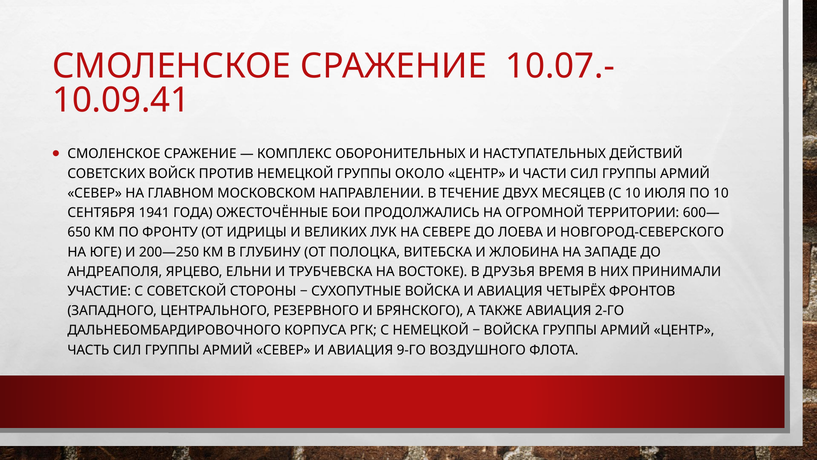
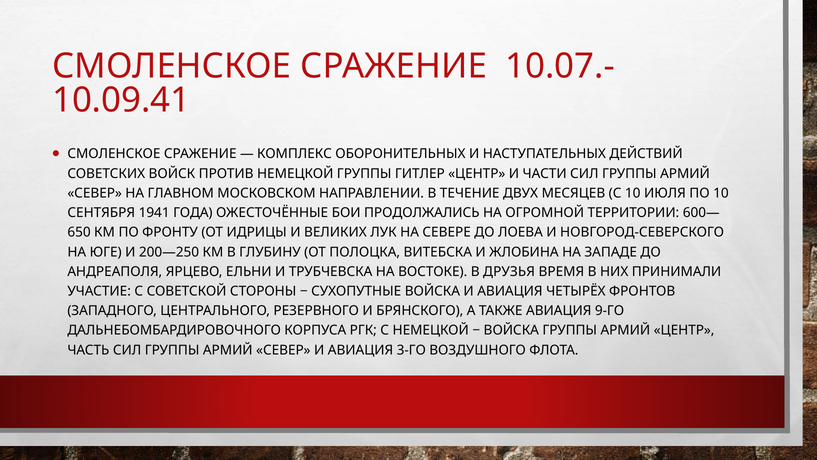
ОКОЛО: ОКОЛО -> ГИТЛЕР (420, 173)
2-ГО: 2-ГО -> 9-ГО (610, 311)
9-ГО: 9-ГО -> 3-ГО (411, 350)
